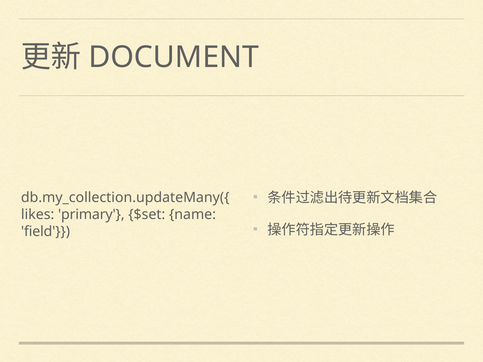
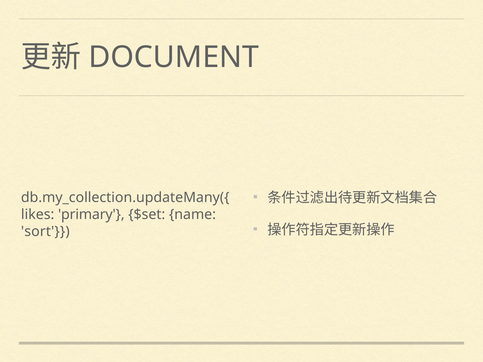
field: field -> sort (45, 232)
